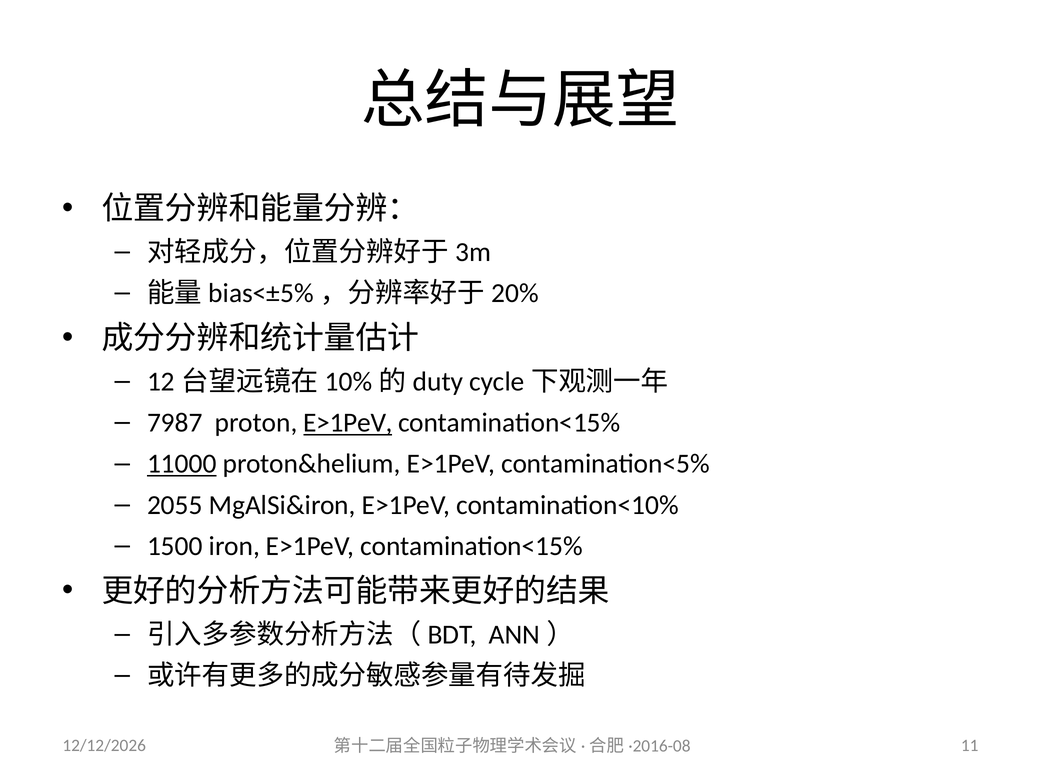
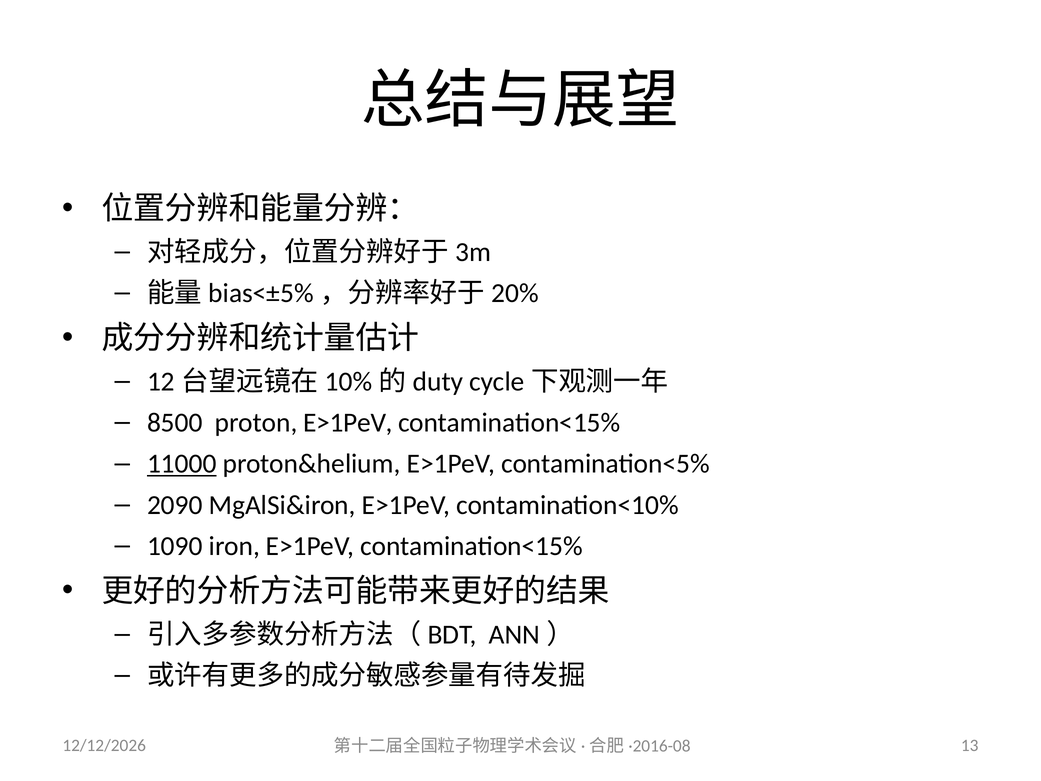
7987: 7987 -> 8500 (175, 423)
E>1PeV underline: present -> none (348, 423)
2055: 2055 -> 2090 (175, 505)
1500: 1500 -> 1090 (175, 546)
11: 11 -> 13 (970, 745)
